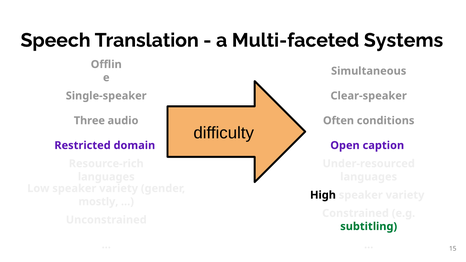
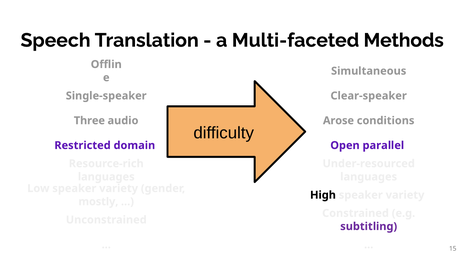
Systems: Systems -> Methods (404, 40)
Often: Often -> Arose (338, 121)
caption: caption -> parallel (383, 145)
subtitling colour: green -> purple (369, 227)
